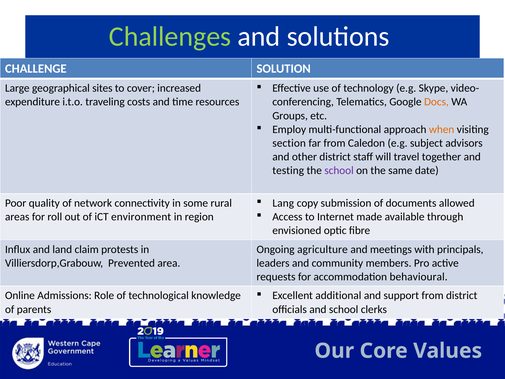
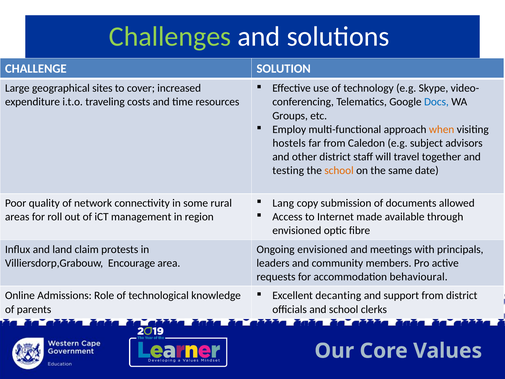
Docs colour: orange -> blue (436, 102)
section: section -> hostels (289, 143)
school colour: purple -> orange (339, 170)
environment: environment -> management (141, 217)
Ongoing agriculture: agriculture -> envisioned (322, 249)
Prevented: Prevented -> Encourage (132, 263)
additional: additional -> decanting (338, 295)
